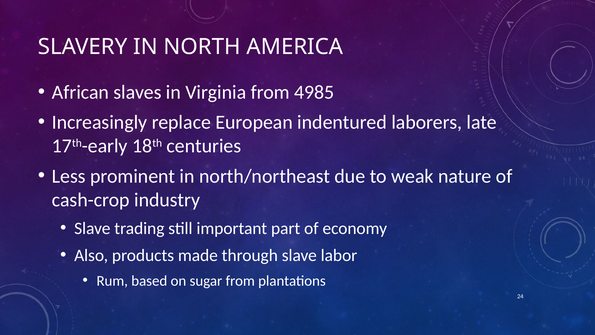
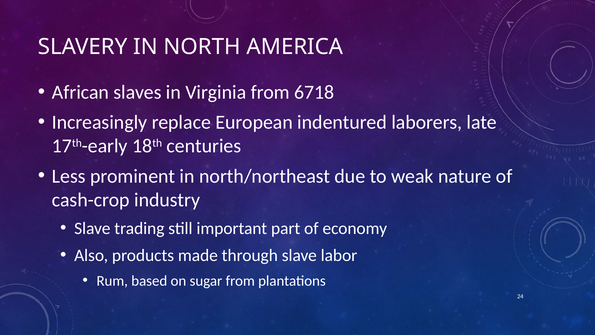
4985: 4985 -> 6718 (314, 92)
